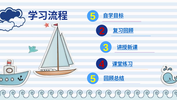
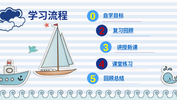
5: 5 -> 0 (93, 16)
